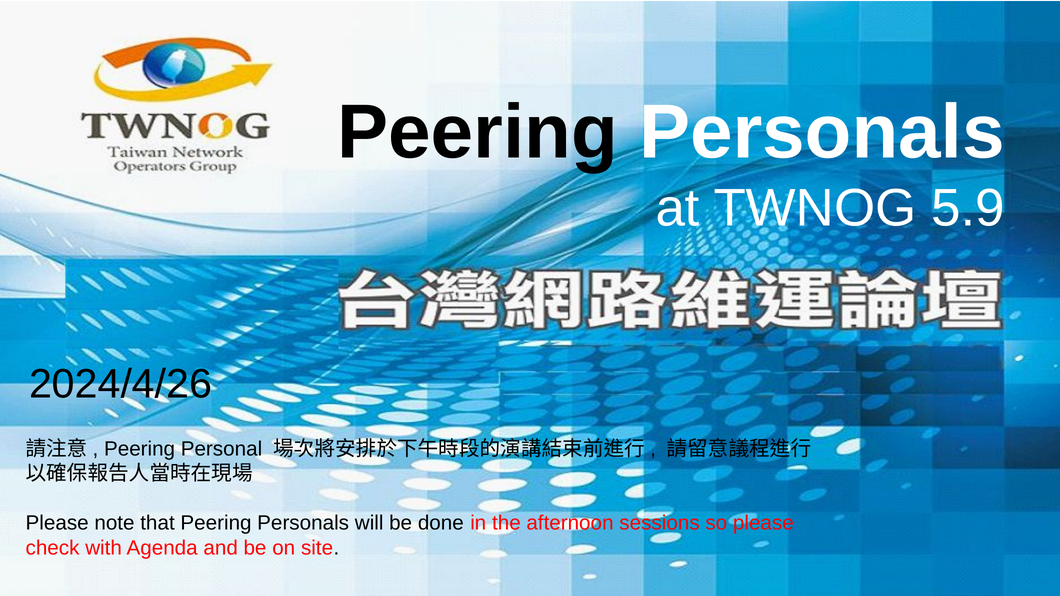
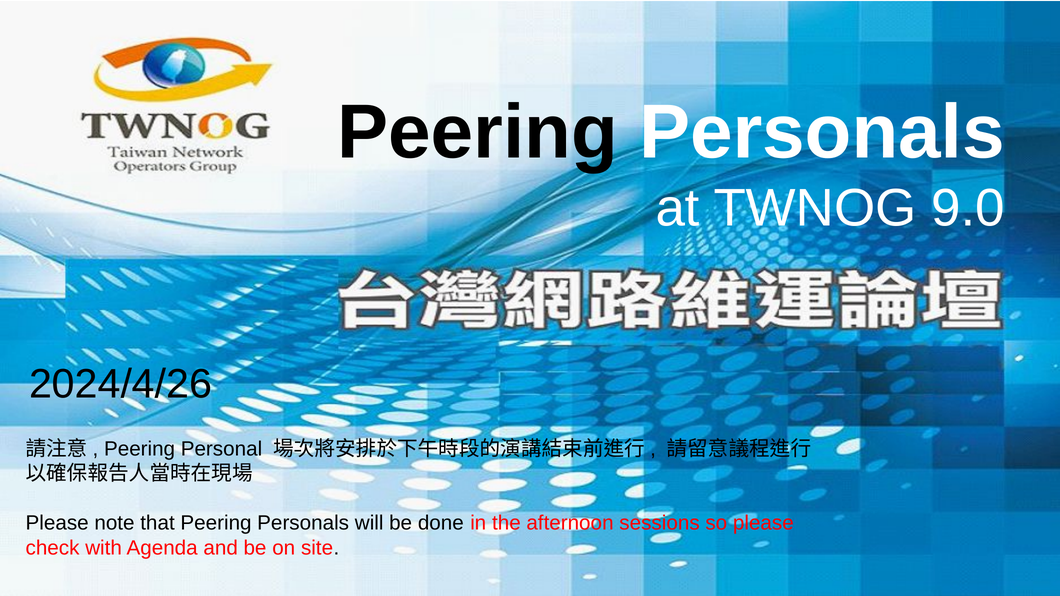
5.9: 5.9 -> 9.0 (968, 208)
